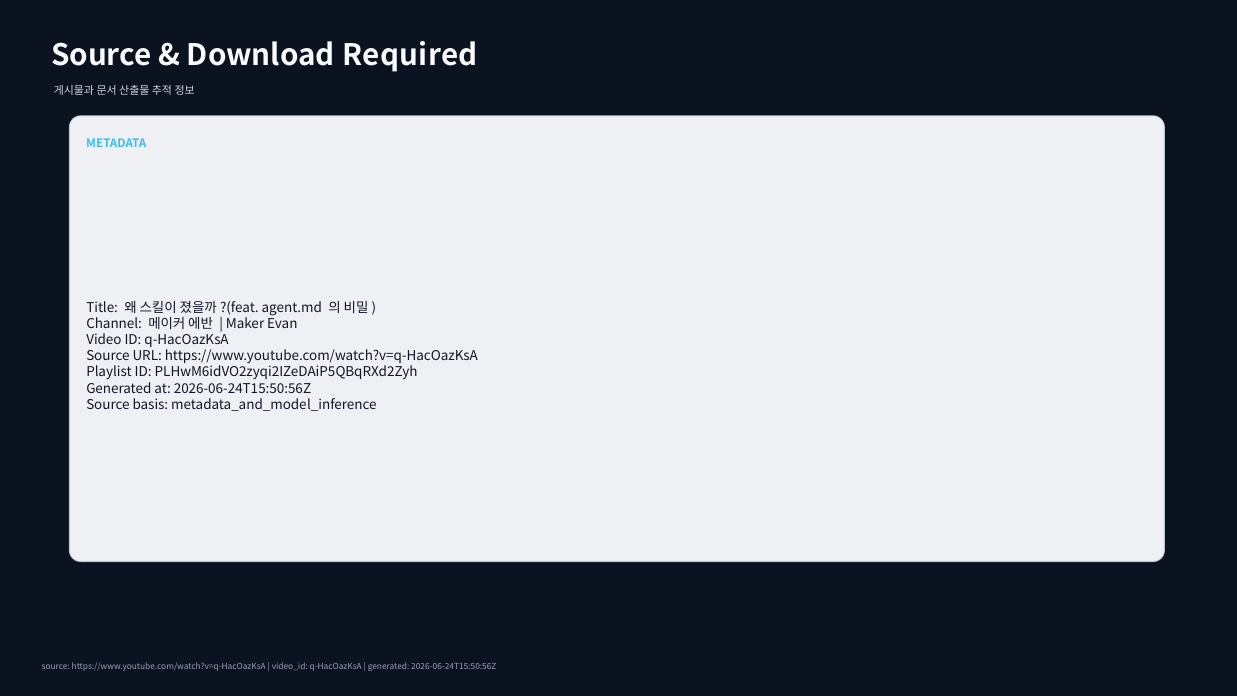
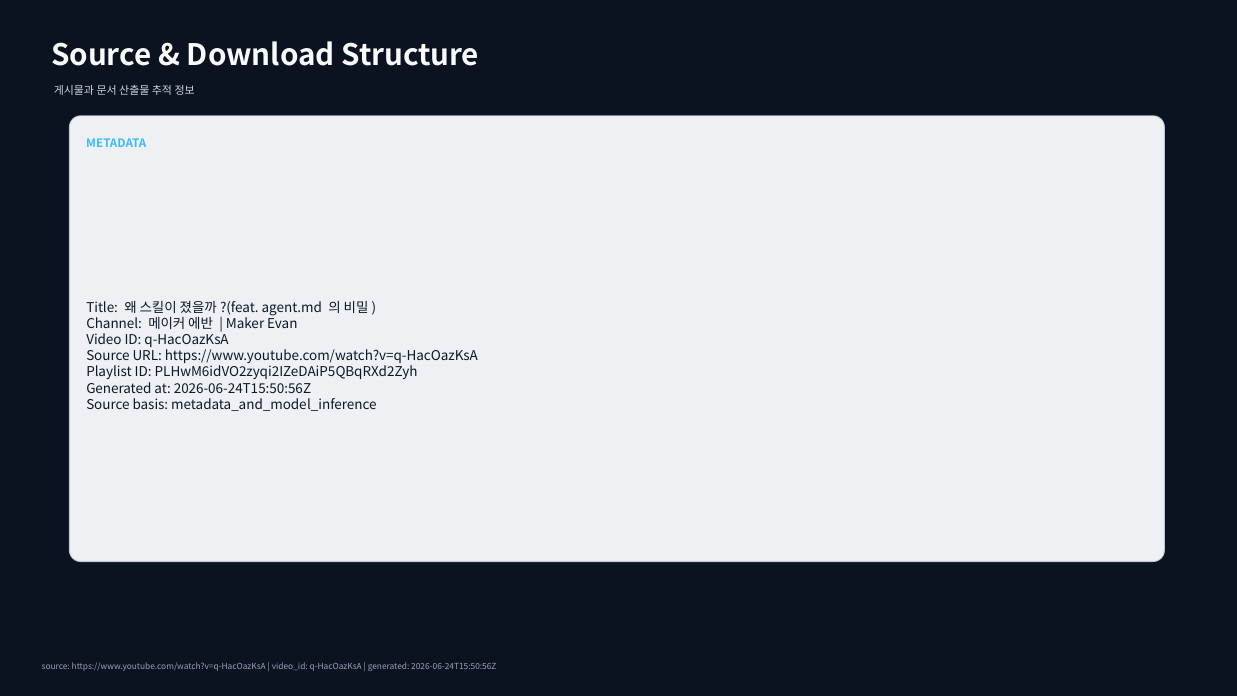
Required: Required -> Structure (410, 55)
